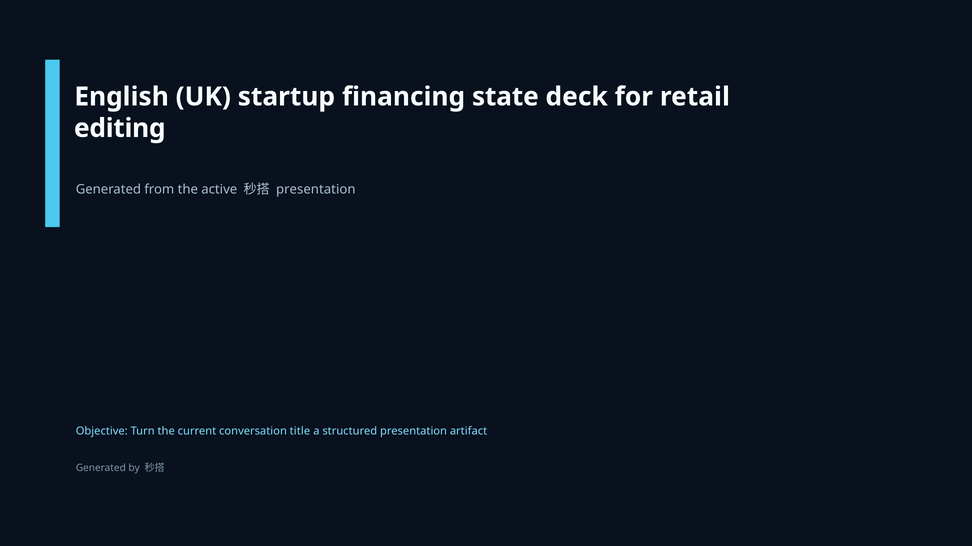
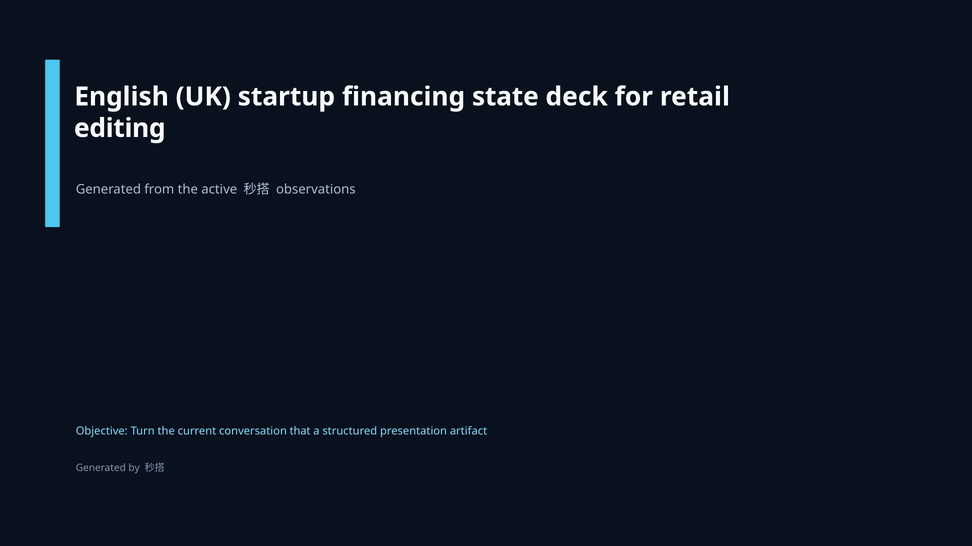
presentation: presentation -> observations (316, 190)
title: title -> that (300, 432)
